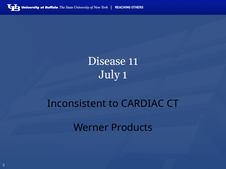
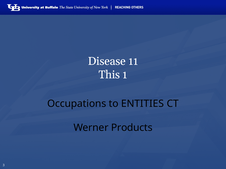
July: July -> This (109, 75)
Inconsistent: Inconsistent -> Occupations (77, 104)
CARDIAC: CARDIAC -> ENTITIES (143, 104)
